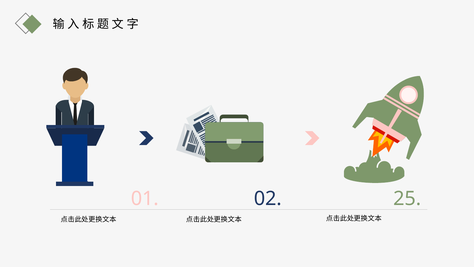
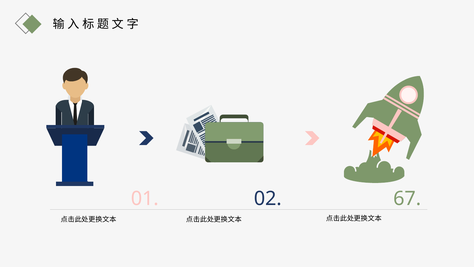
25: 25 -> 67 (407, 198)
